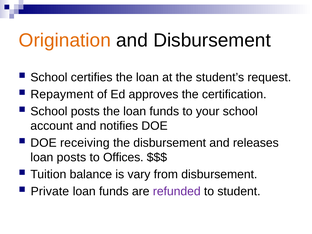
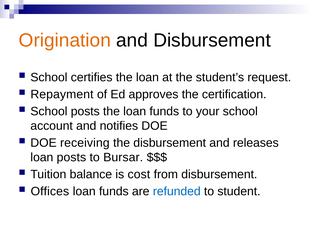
Offices: Offices -> Bursar (123, 157)
vary: vary -> cost (139, 174)
Private: Private -> Offices (50, 191)
refunded colour: purple -> blue (177, 191)
